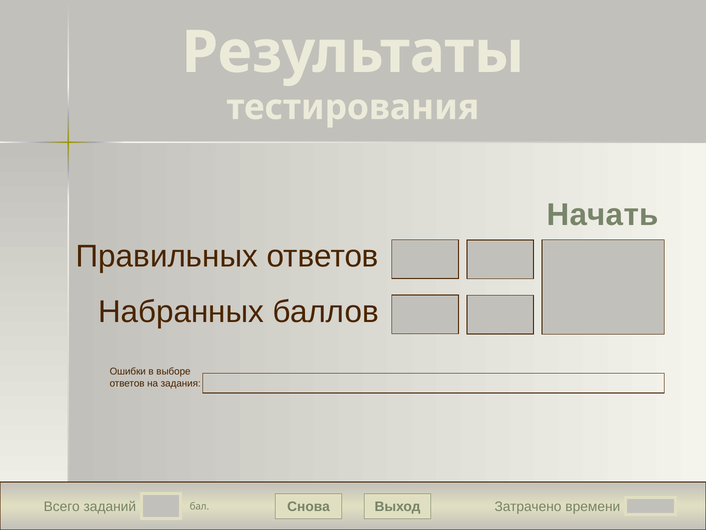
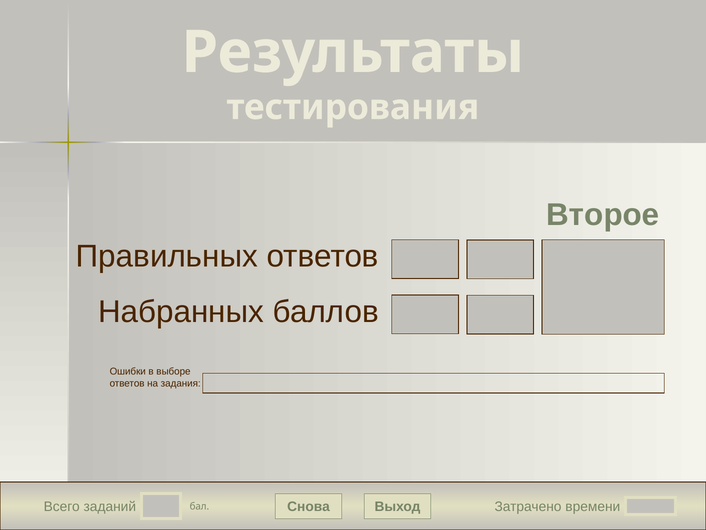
Начать: Начать -> Второе (603, 215)
